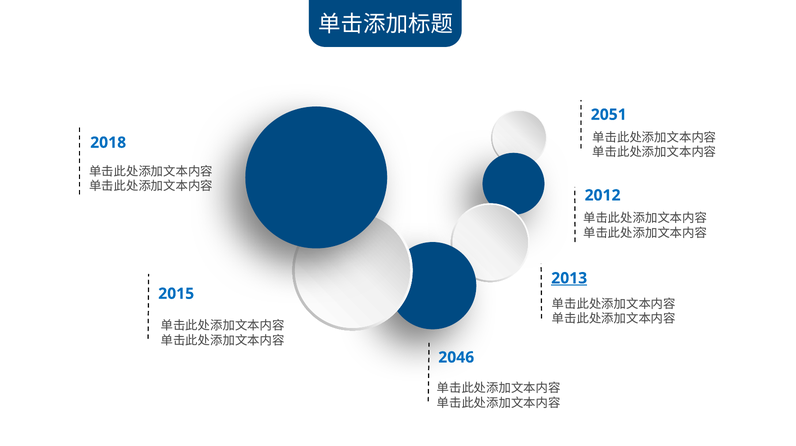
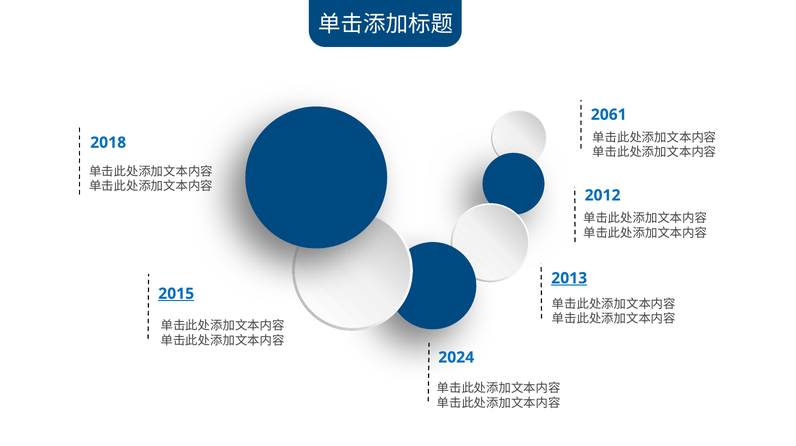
2051: 2051 -> 2061 (609, 115)
2015 underline: none -> present (176, 293)
2046: 2046 -> 2024 (456, 357)
